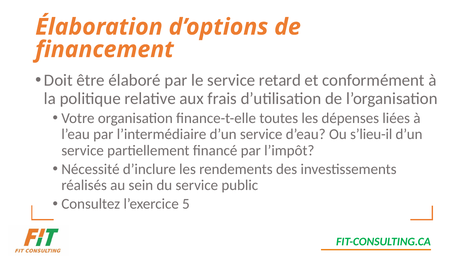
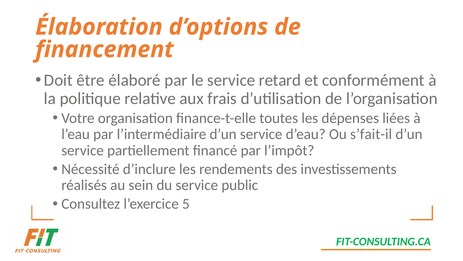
s’lieu-il: s’lieu-il -> s’fait-il (371, 134)
